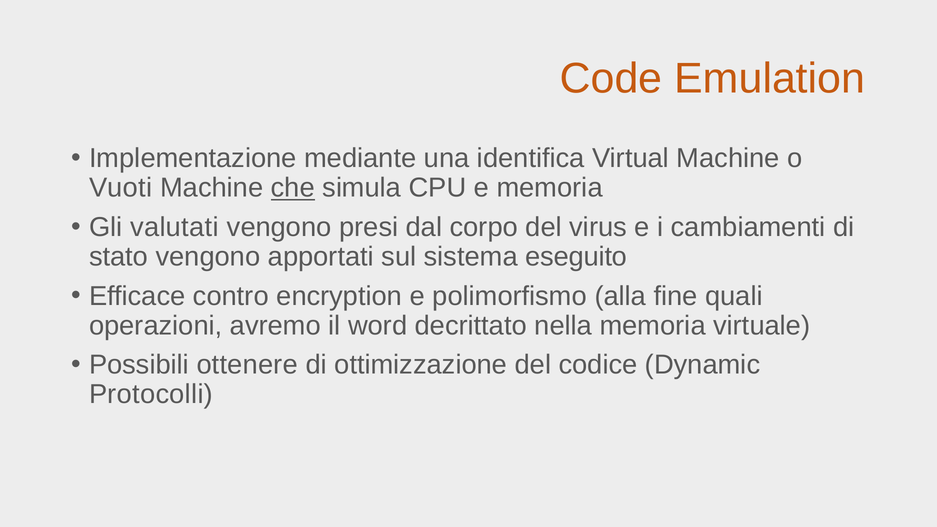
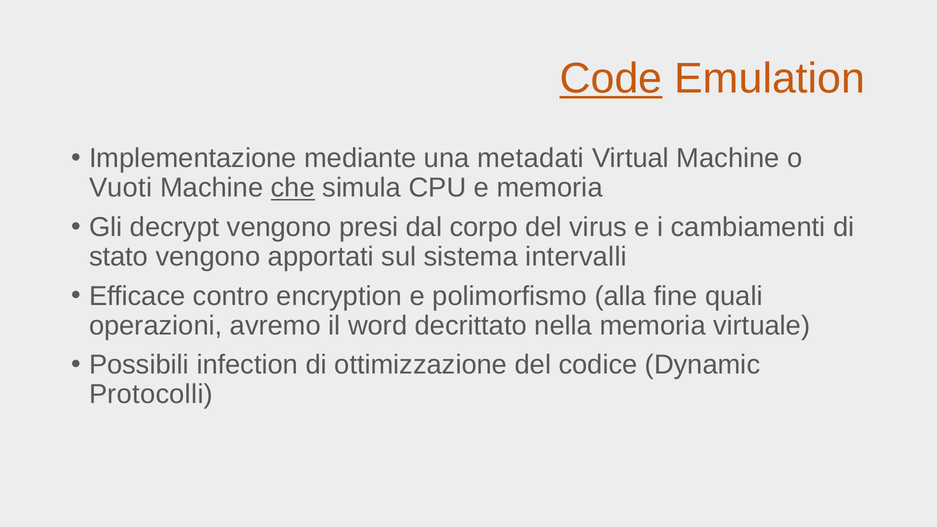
Code underline: none -> present (611, 79)
identifica: identifica -> metadati (531, 158)
valutati: valutati -> decrypt (175, 227)
eseguito: eseguito -> intervalli (576, 257)
ottenere: ottenere -> infection (247, 365)
